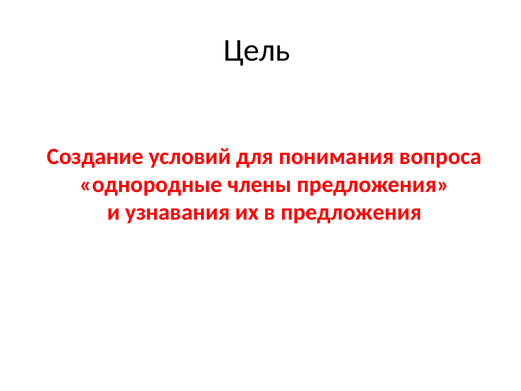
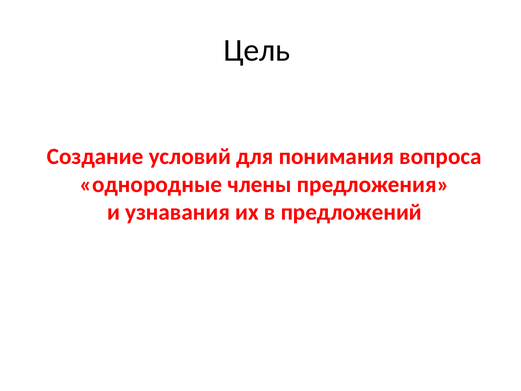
в предложения: предложения -> предложений (351, 212)
